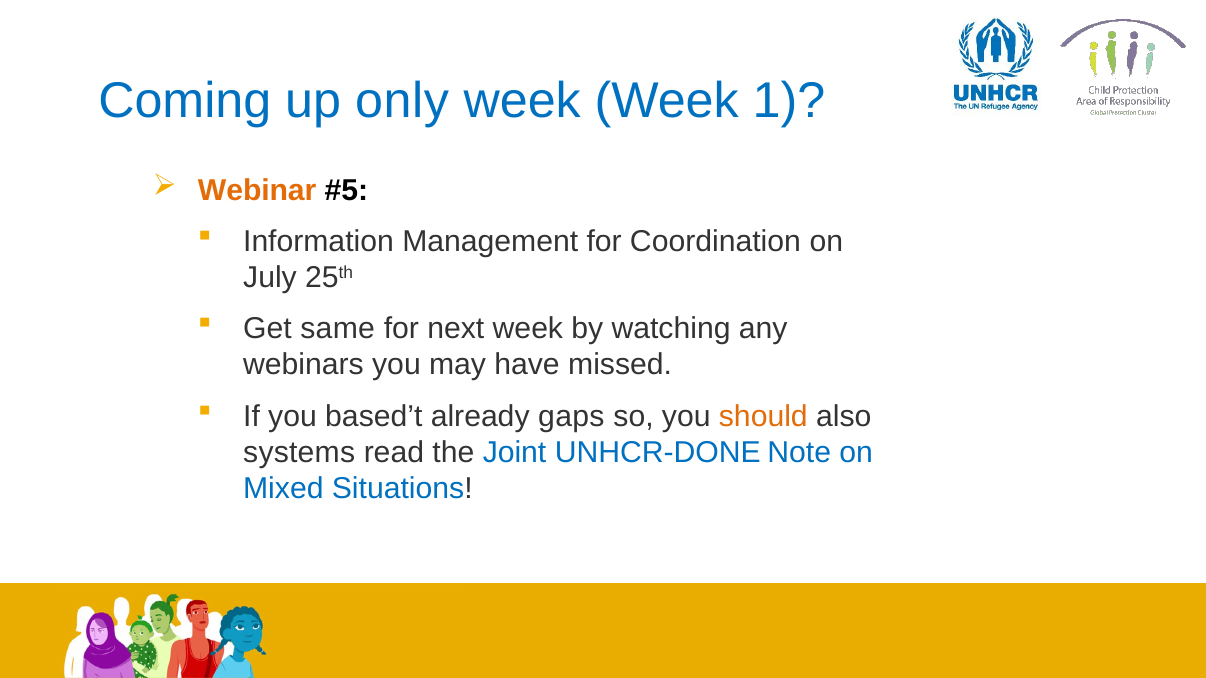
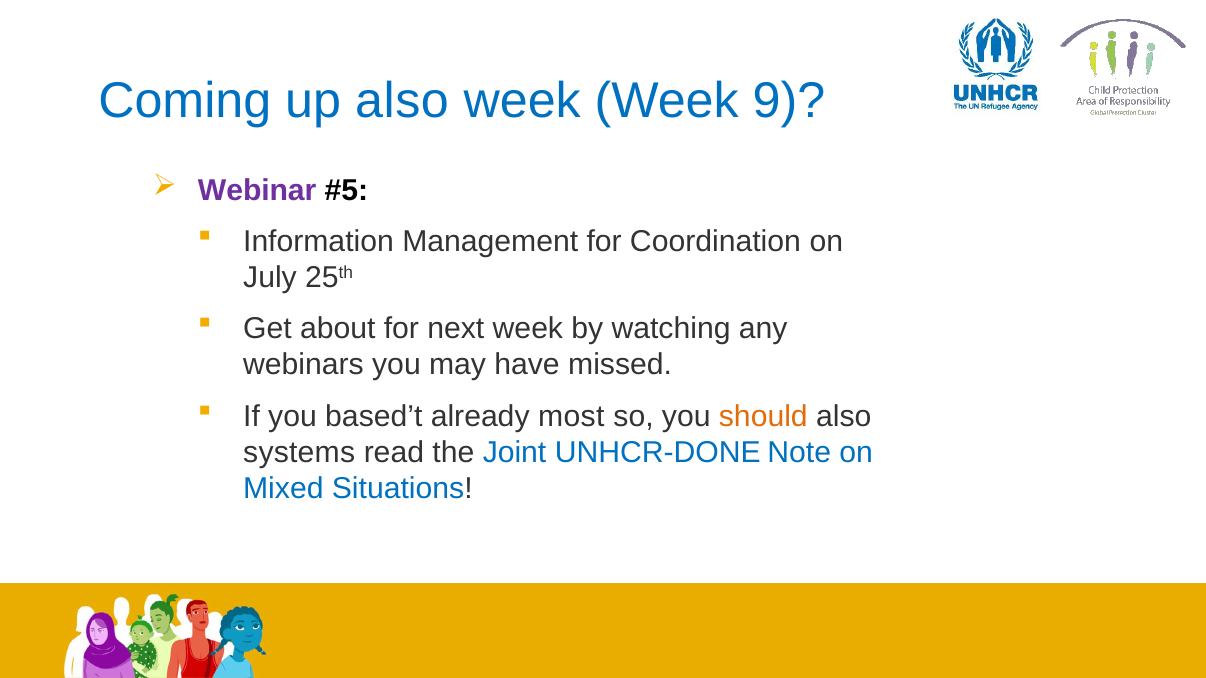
up only: only -> also (402, 101)
1: 1 -> 9 (789, 101)
Webinar colour: orange -> purple (257, 190)
same: same -> about (338, 329)
gaps: gaps -> most (571, 416)
